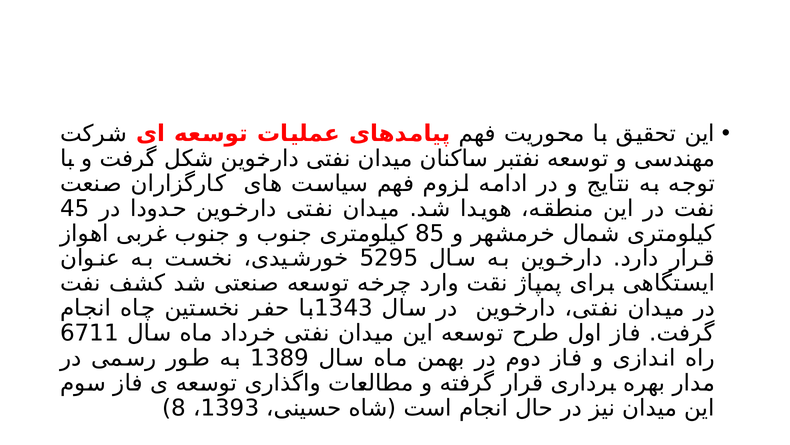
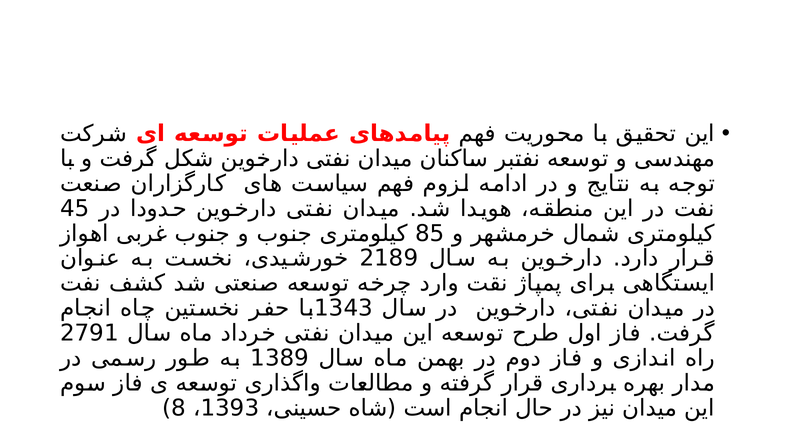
5295: 5295 -> 2189 (389, 258)
6711: 6711 -> 2791 (90, 333)
